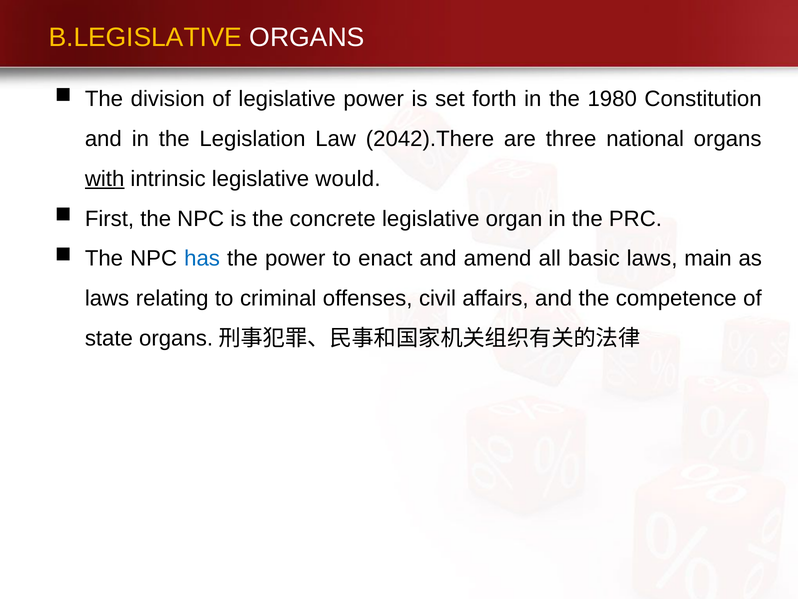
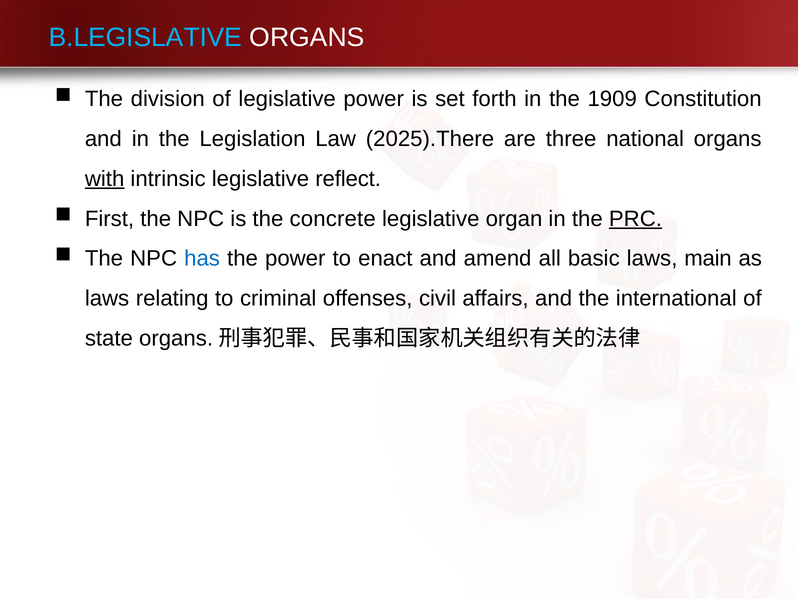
B.LEGISLATIVE colour: yellow -> light blue (146, 38)
1980: 1980 -> 1909 (612, 99)
2042).There: 2042).There -> 2025).There (430, 139)
would: would -> reflect (348, 179)
PRC underline: none -> present (635, 219)
competence: competence -> international (676, 298)
